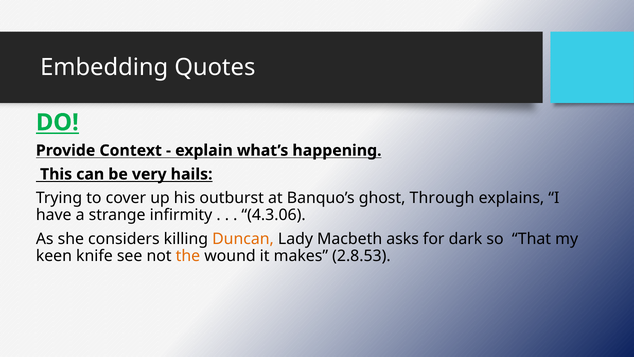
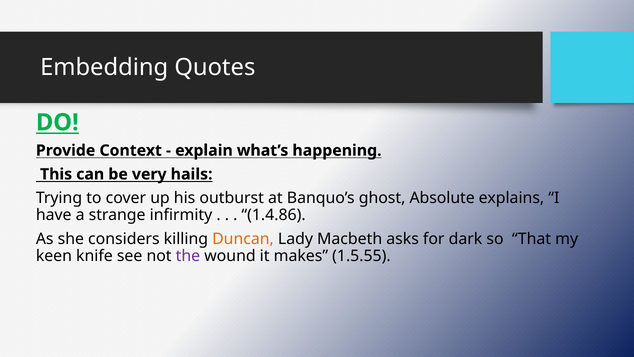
Through: Through -> Absolute (442, 198)
4.3.06: 4.3.06 -> 1.4.86 (274, 215)
the colour: orange -> purple (188, 256)
2.8.53: 2.8.53 -> 1.5.55 (361, 256)
